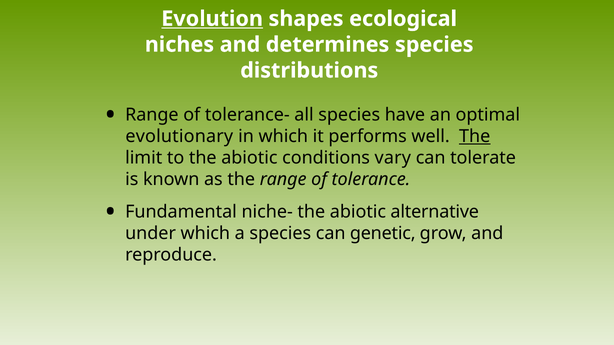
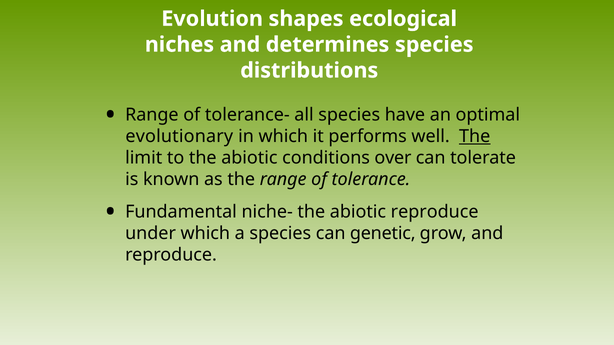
Evolution underline: present -> none (212, 19)
vary: vary -> over (393, 158)
abiotic alternative: alternative -> reproduce (435, 212)
